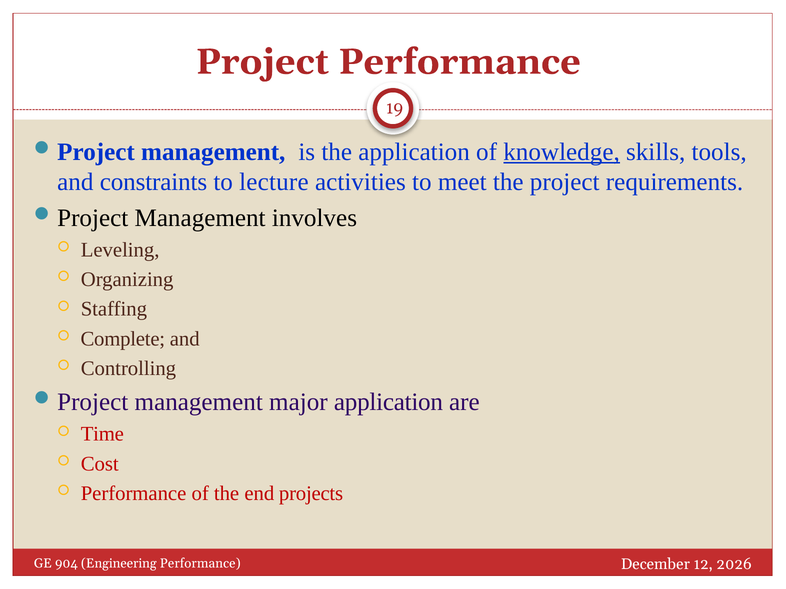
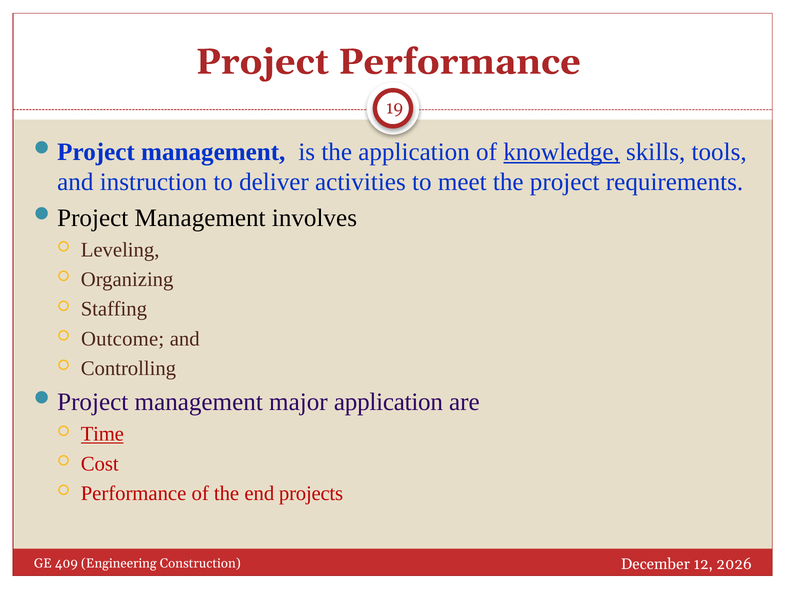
constraints: constraints -> instruction (153, 182)
lecture: lecture -> deliver (274, 182)
Complete: Complete -> Outcome (123, 339)
Time underline: none -> present (102, 434)
904: 904 -> 409 (66, 564)
Engineering Performance: Performance -> Construction (200, 564)
